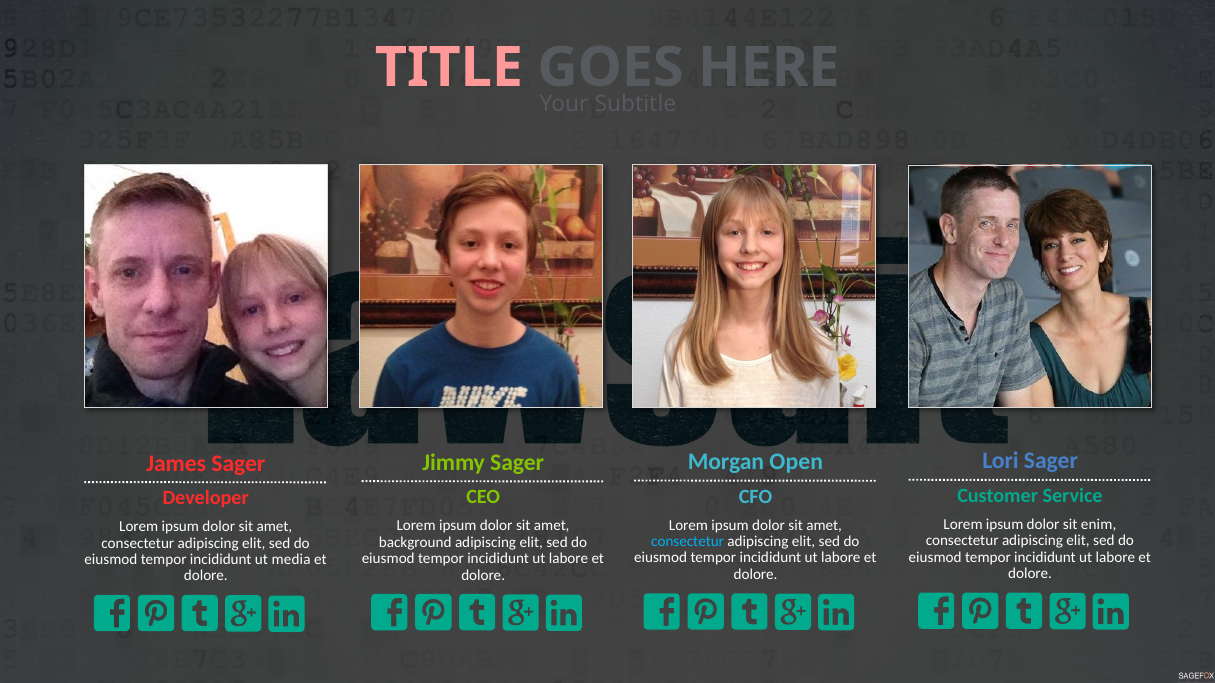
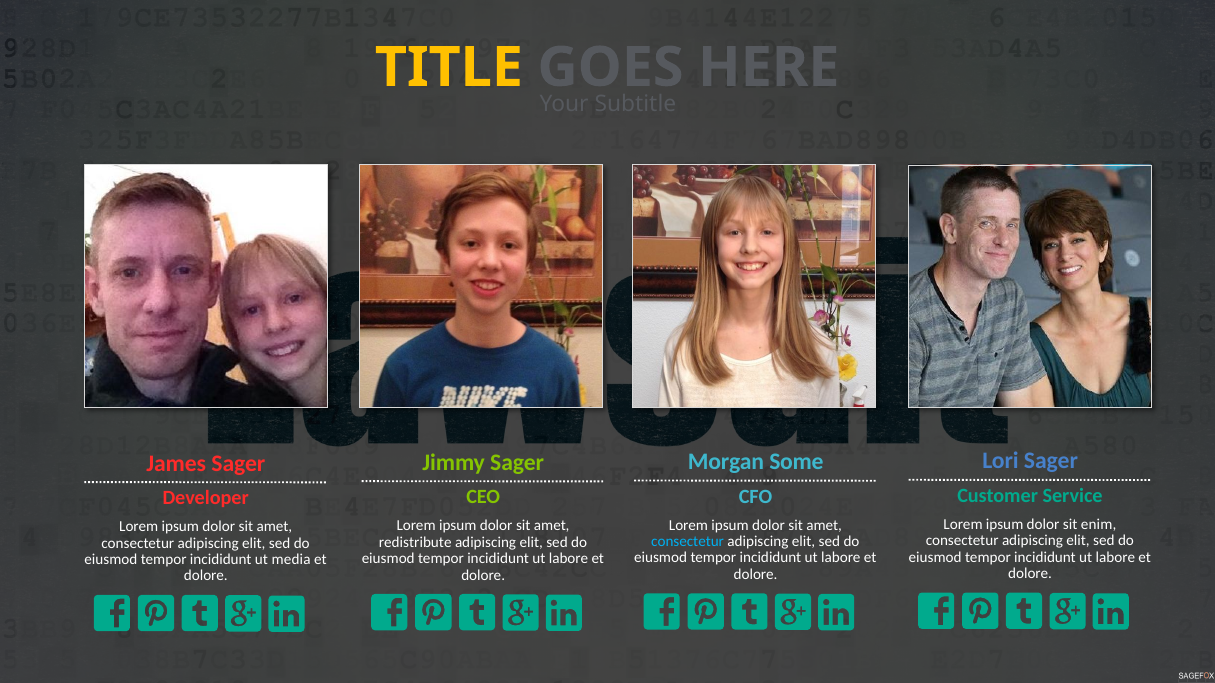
TITLE colour: pink -> yellow (449, 67)
Open: Open -> Some (796, 462)
background: background -> redistribute (415, 543)
